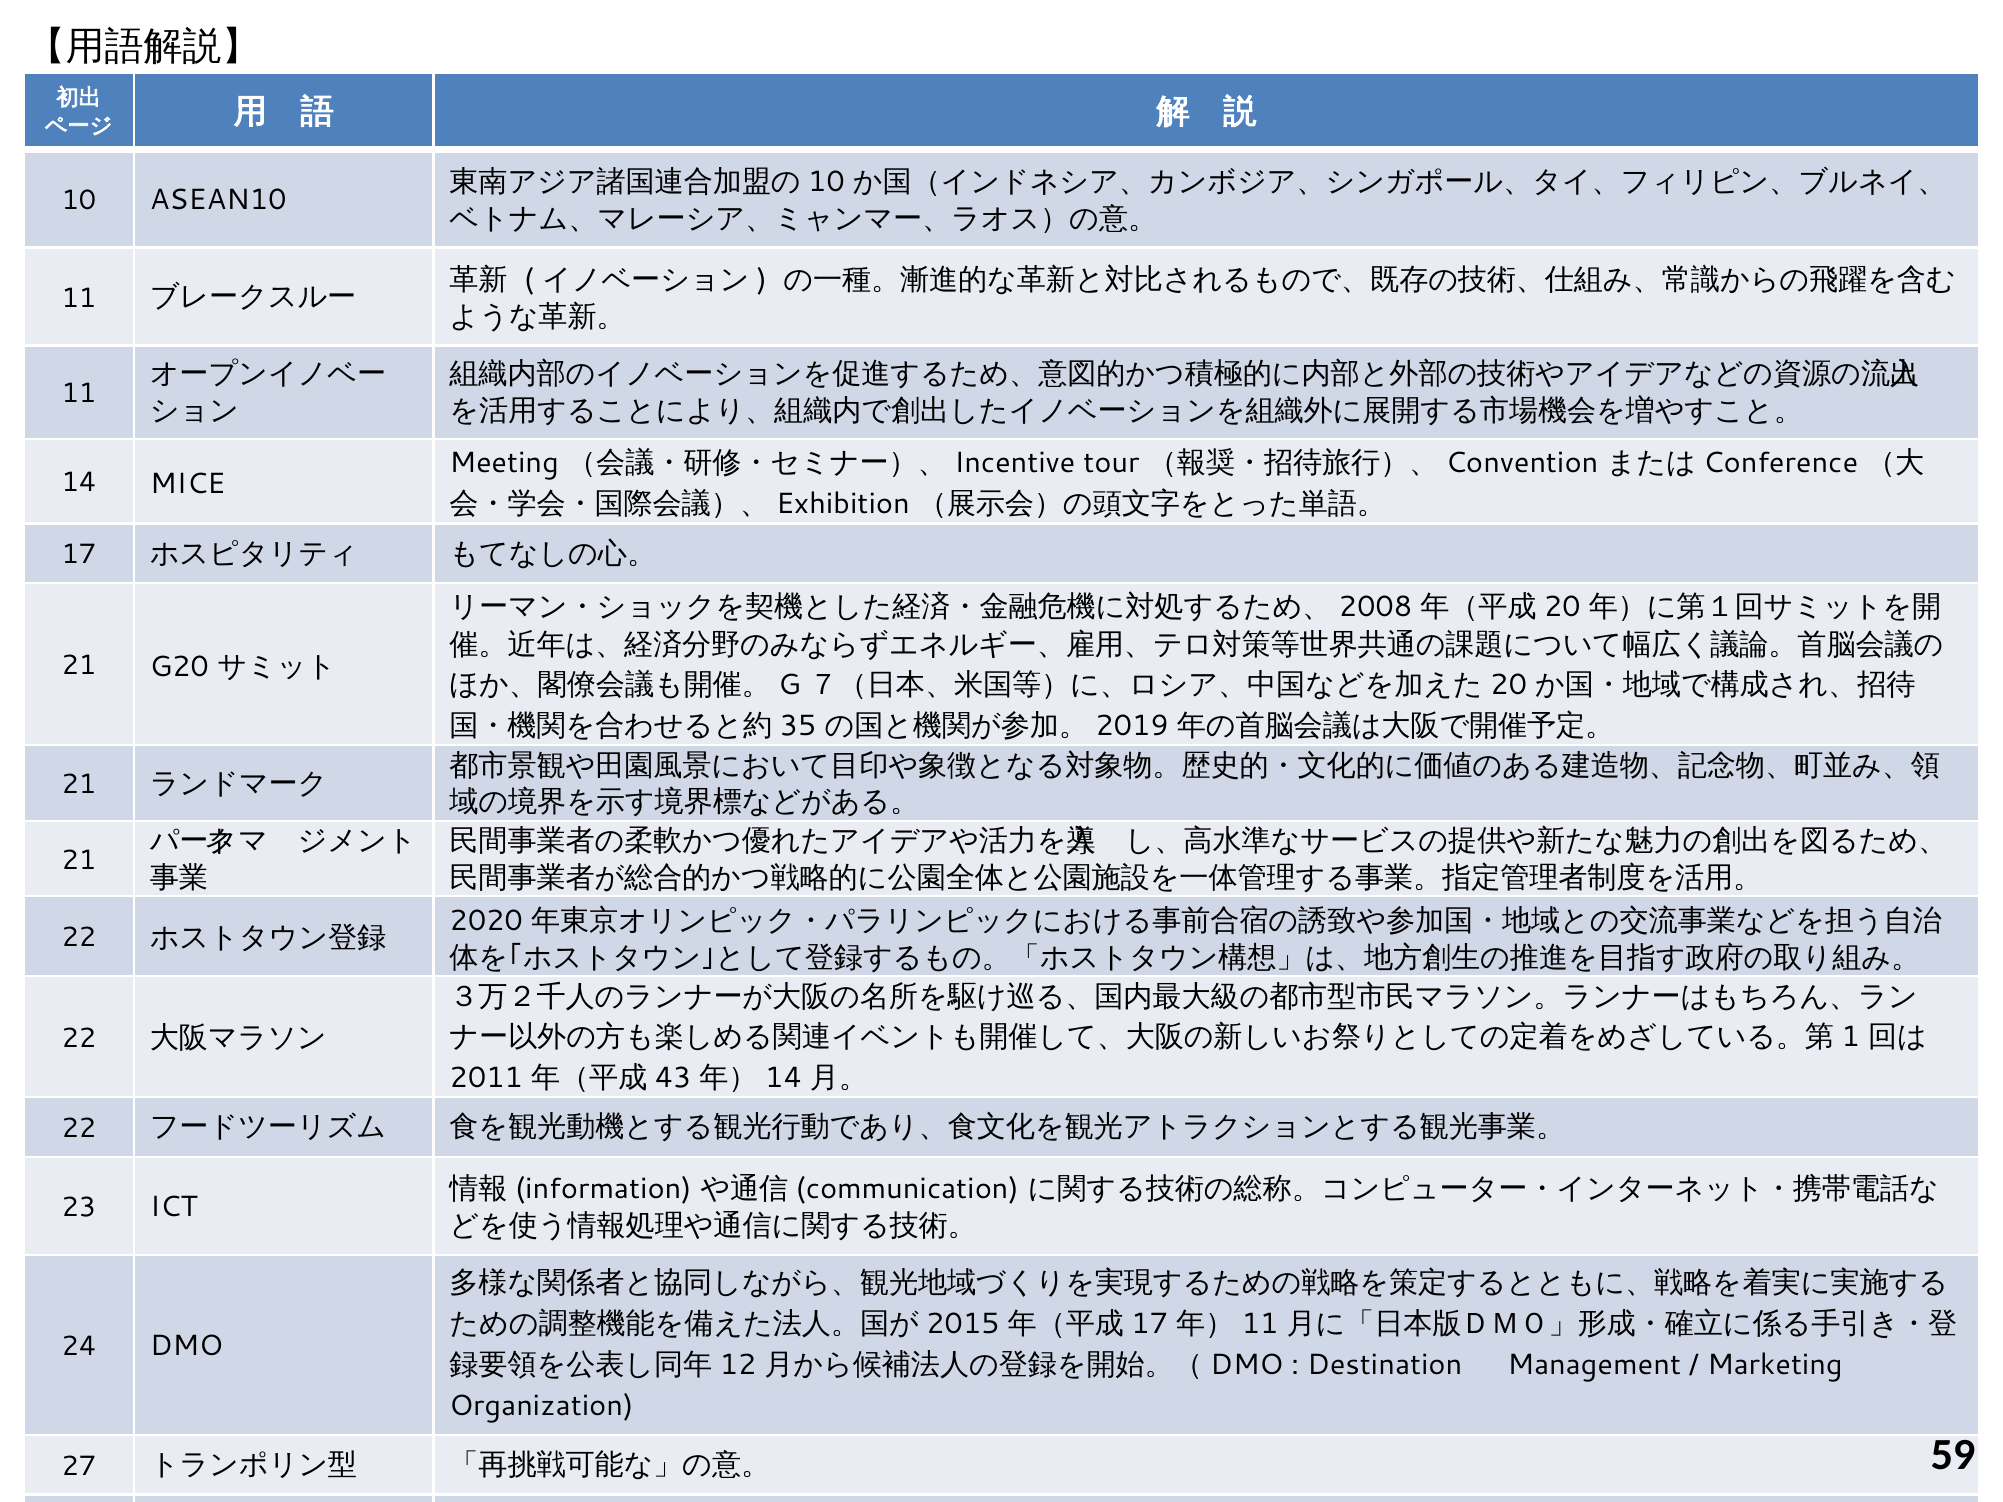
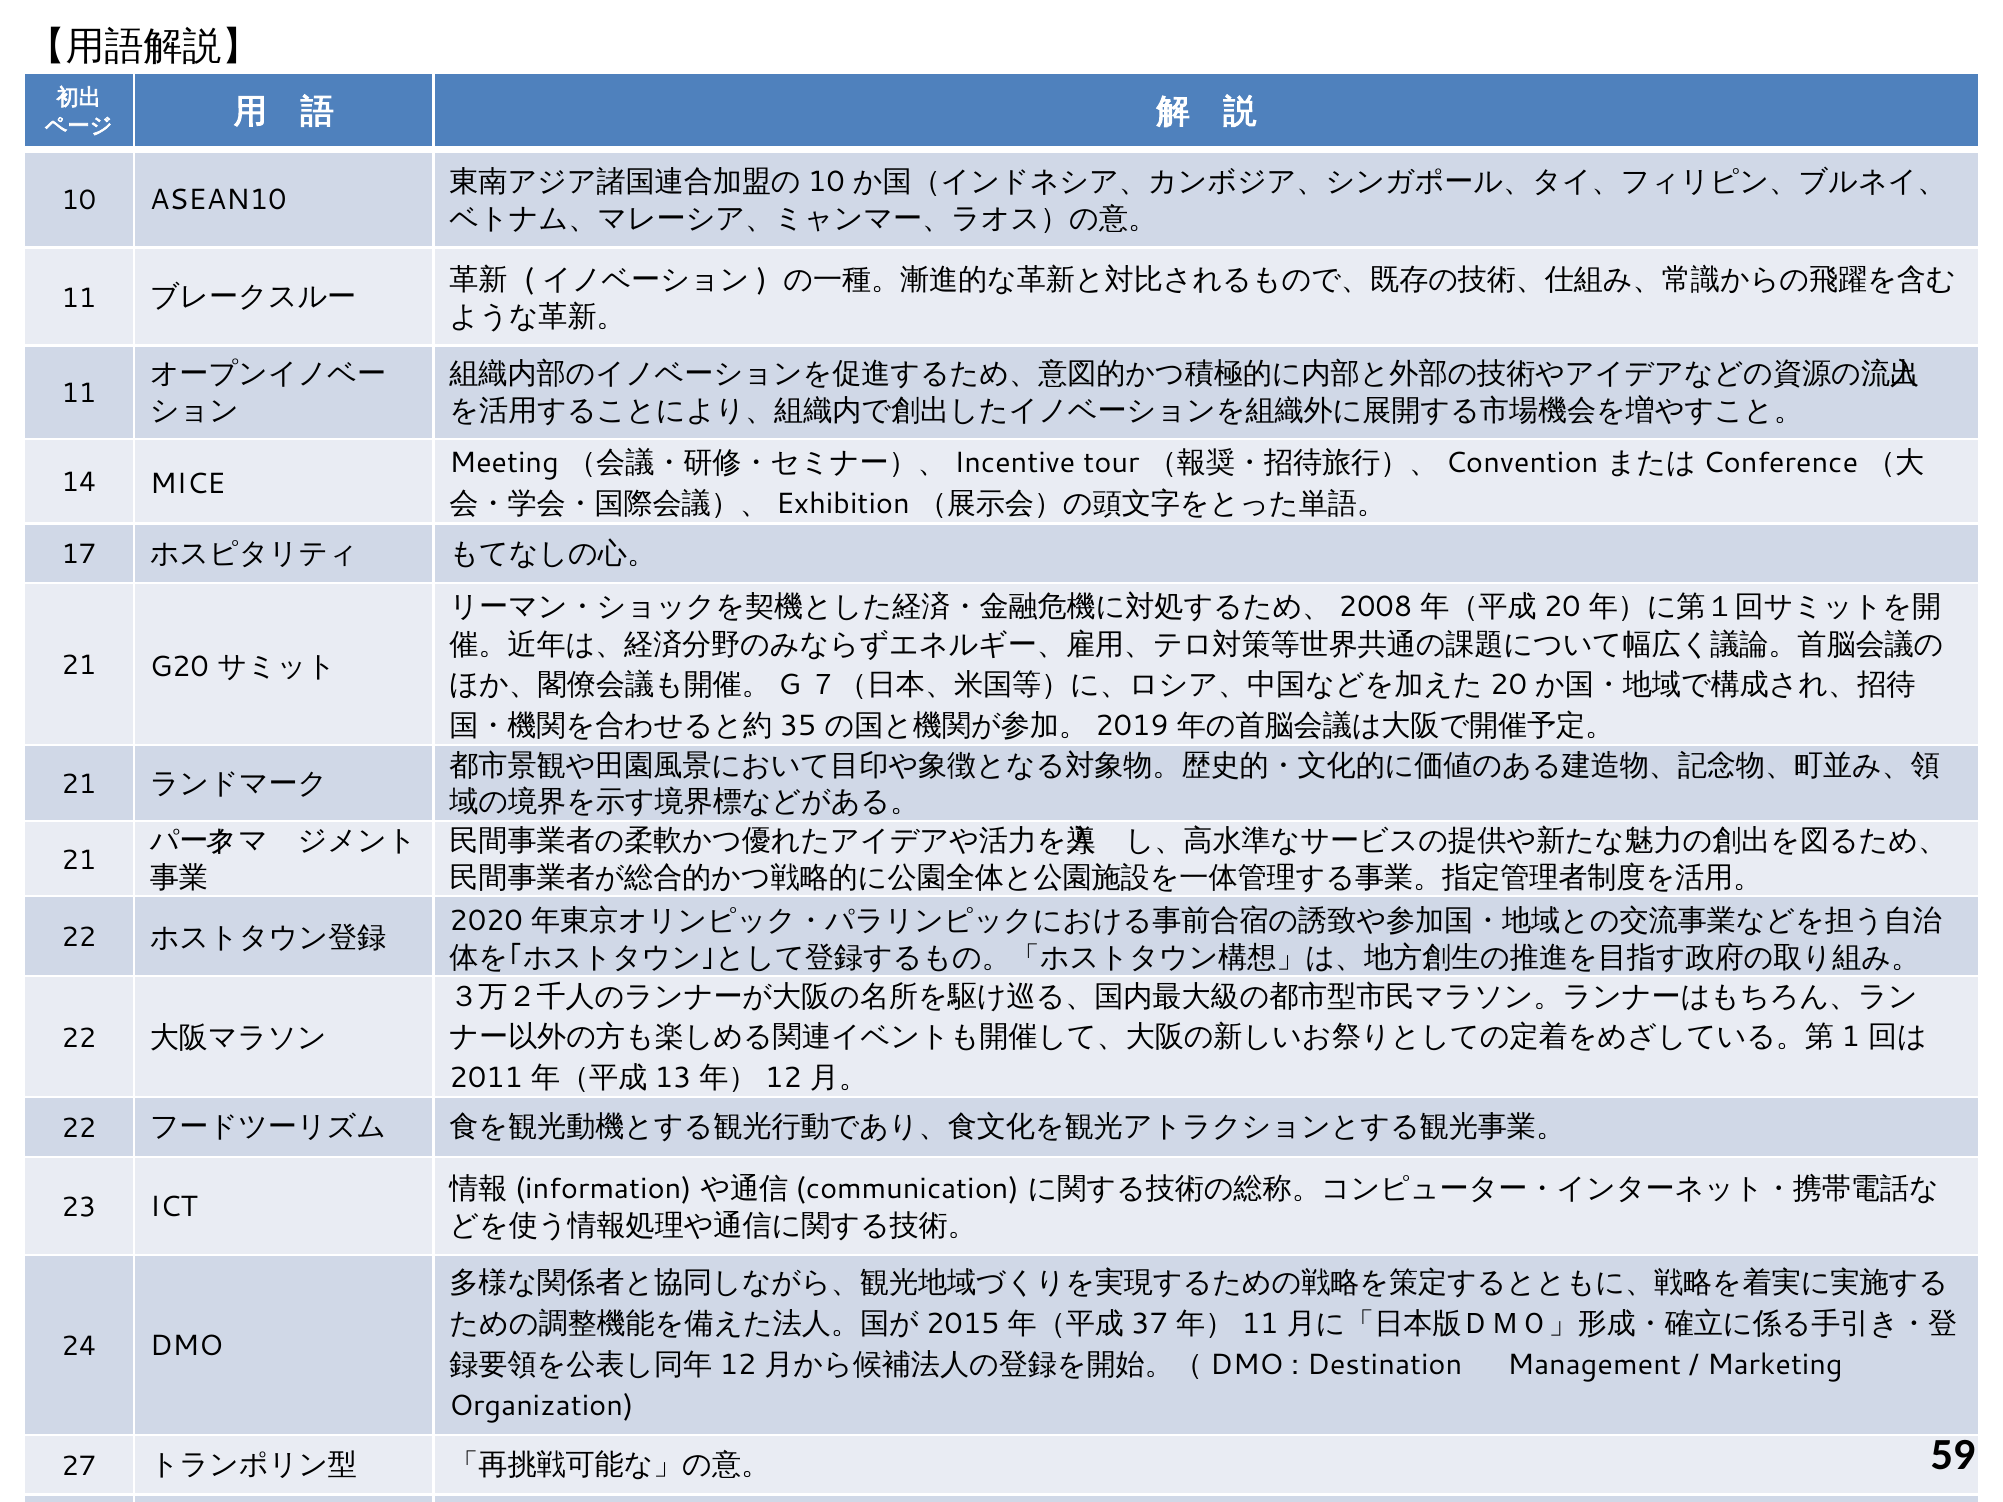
43: 43 -> 13 (673, 1078)
14: 14 -> 12 (783, 1078)
17: 17 -> 37 (1150, 1324)
